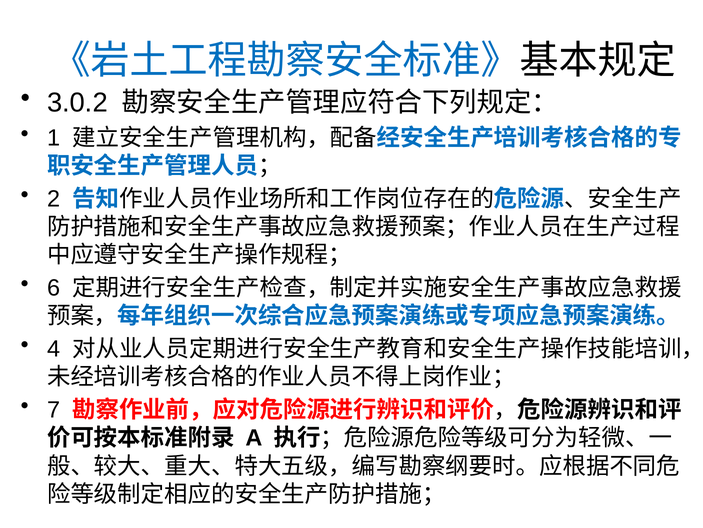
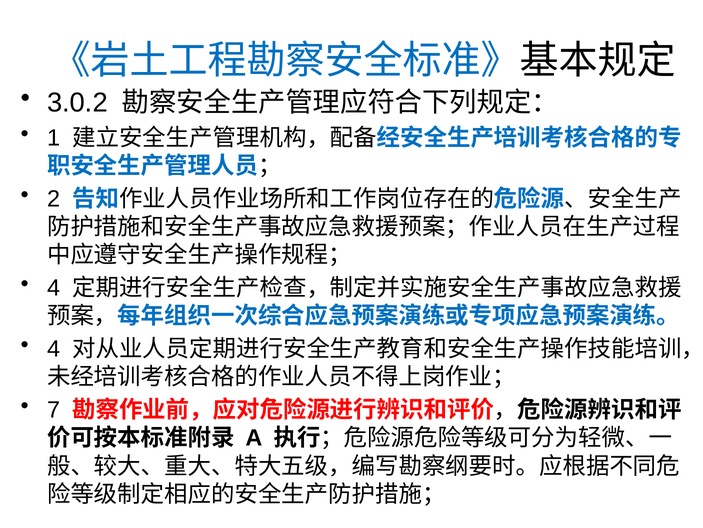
6: 6 -> 4 (54, 288)
